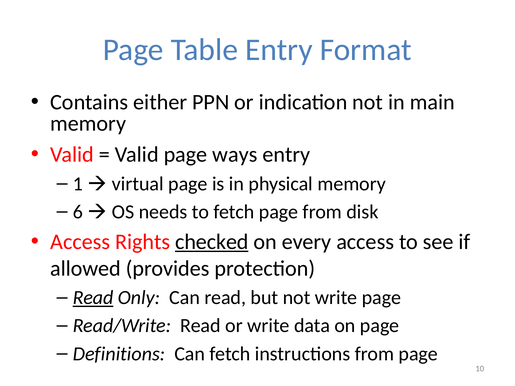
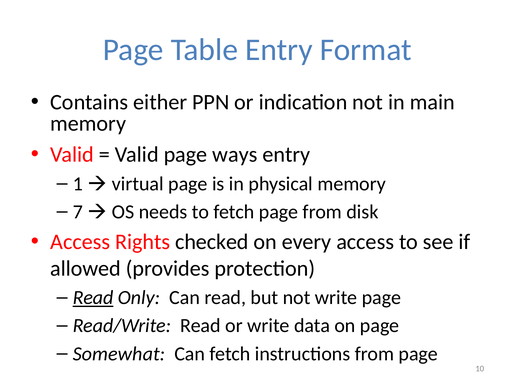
6: 6 -> 7 (78, 212)
checked underline: present -> none (212, 242)
Definitions: Definitions -> Somewhat (119, 354)
